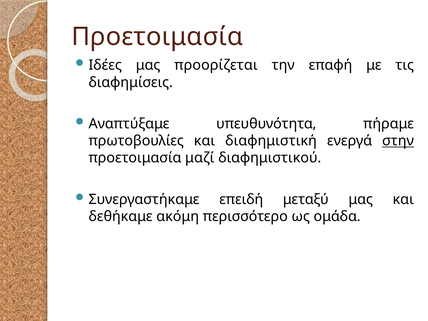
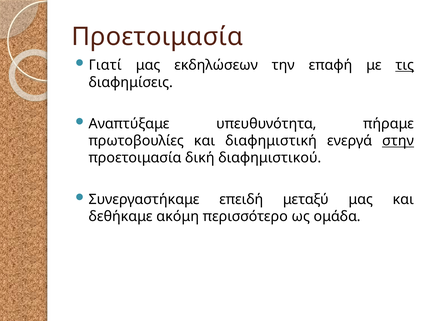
Ιδέες: Ιδέες -> Γιατί (105, 65)
προορίζεται: προορίζεται -> εκδηλώσεων (216, 65)
τις underline: none -> present (405, 65)
μαζί: μαζί -> δική (200, 158)
